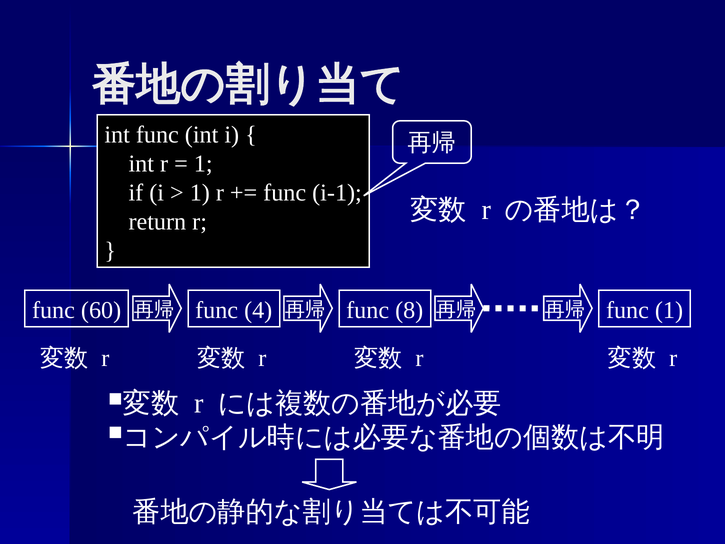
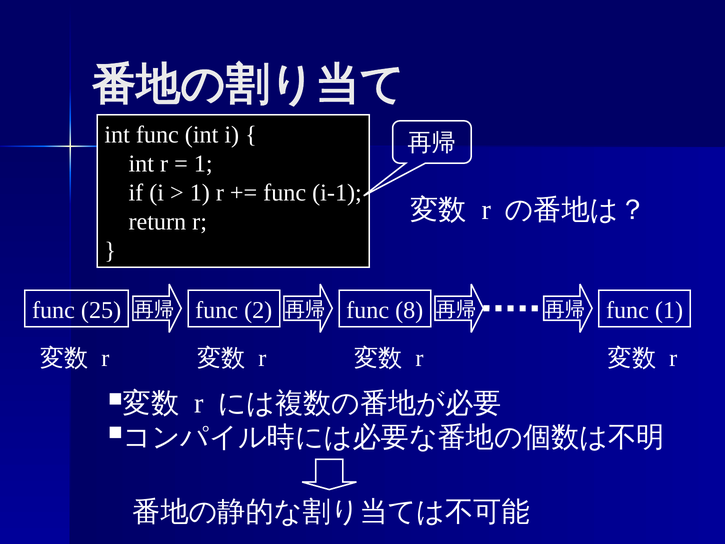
60: 60 -> 25 (101, 310)
4: 4 -> 2 (258, 310)
